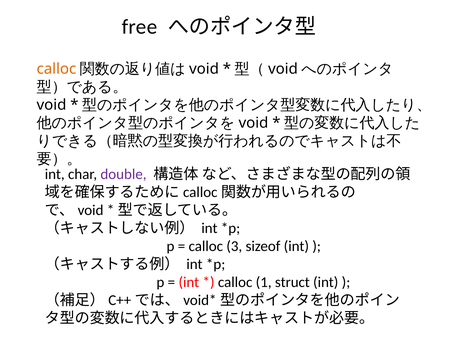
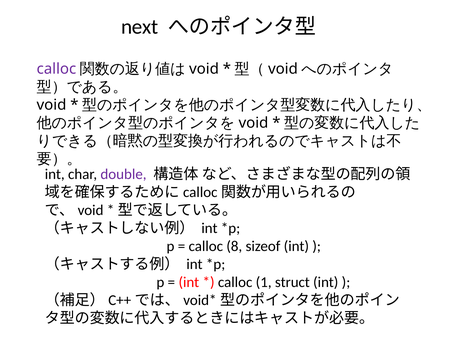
free: free -> next (140, 27)
calloc colour: orange -> purple (56, 69)
3: 3 -> 8 (234, 246)
